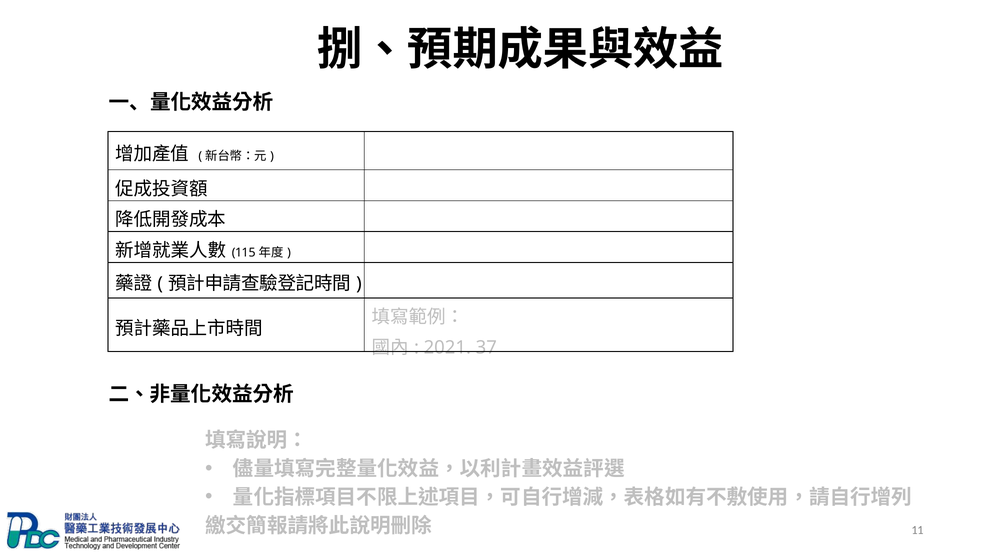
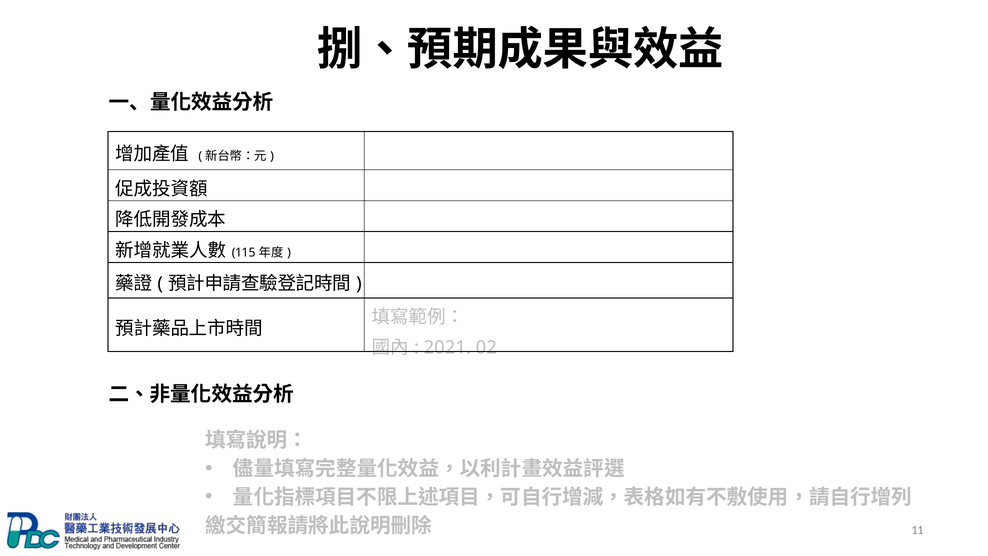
37: 37 -> 02 (486, 347)
